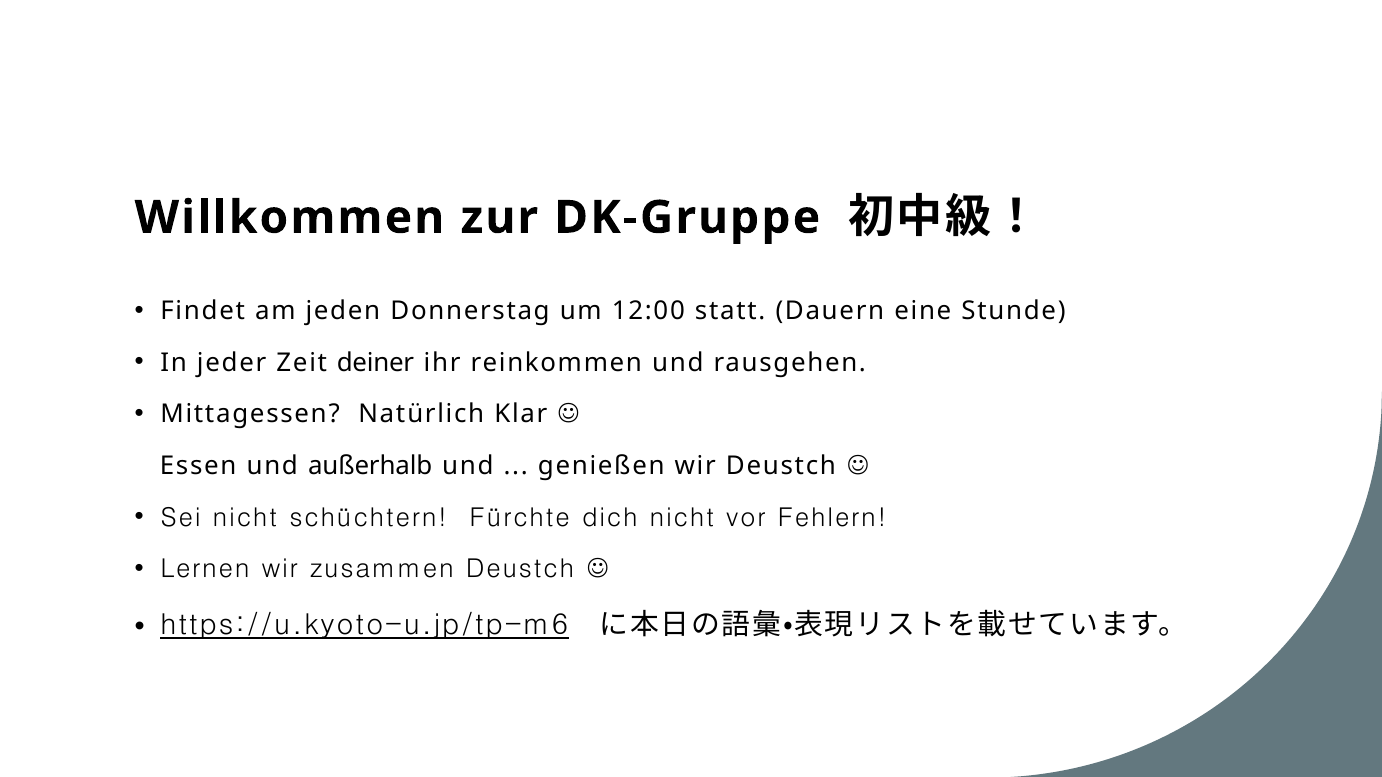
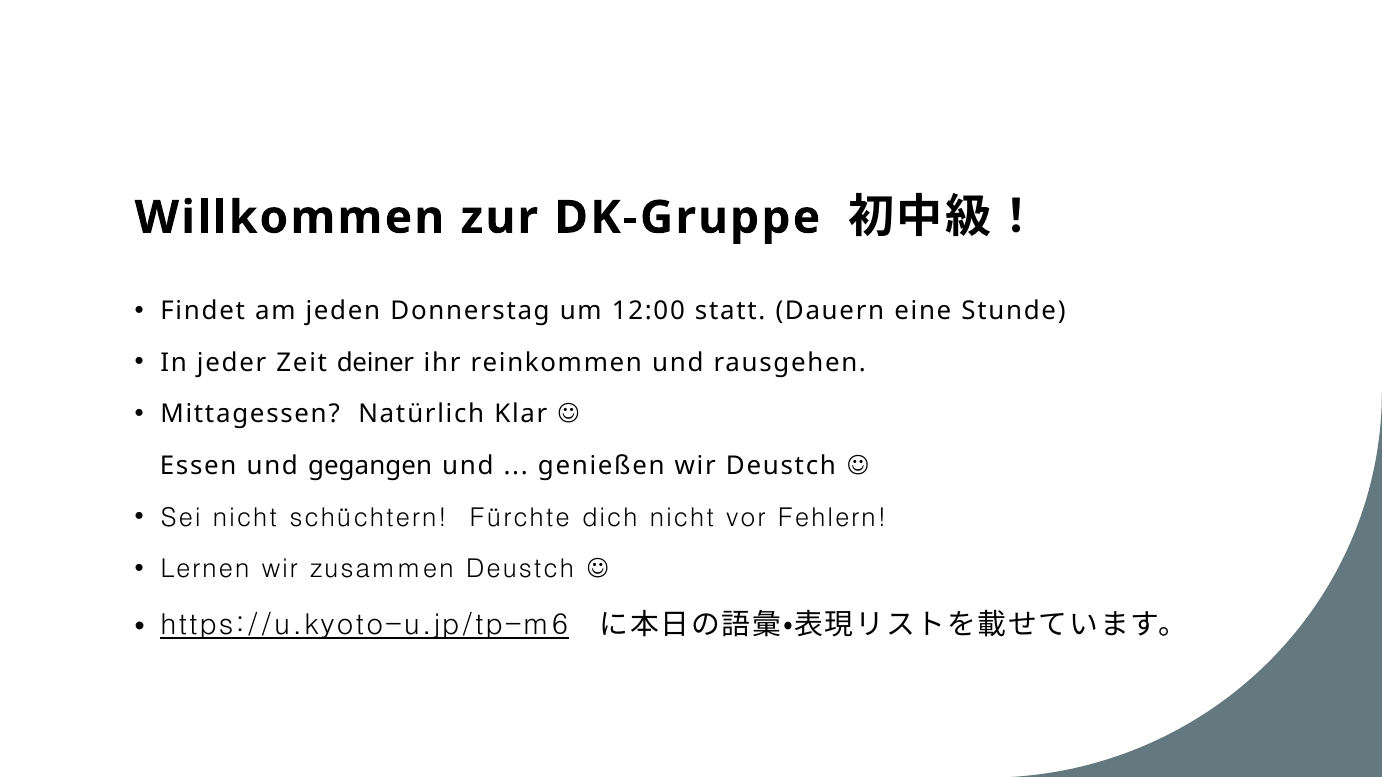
außerhalb: außerhalb -> gegangen (370, 466)
